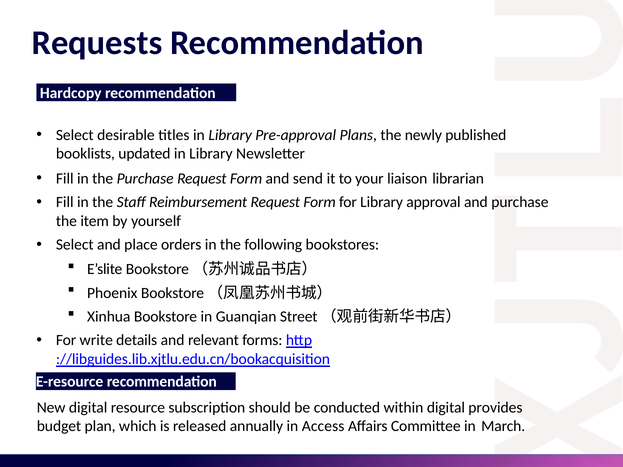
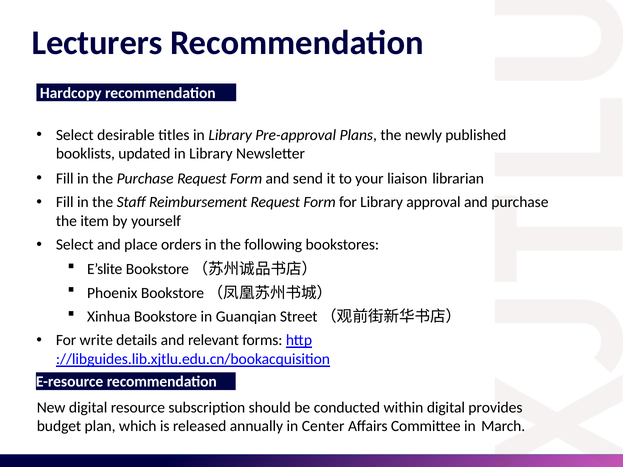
Requests: Requests -> Lecturers (97, 43)
Access: Access -> Center (323, 426)
